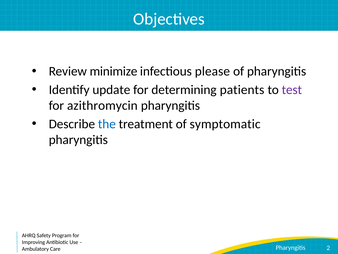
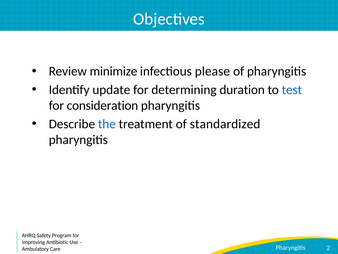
patients: patients -> duration (242, 90)
test colour: purple -> blue (292, 90)
azithromycin: azithromycin -> consideration (102, 105)
symptomatic: symptomatic -> standardized (225, 124)
